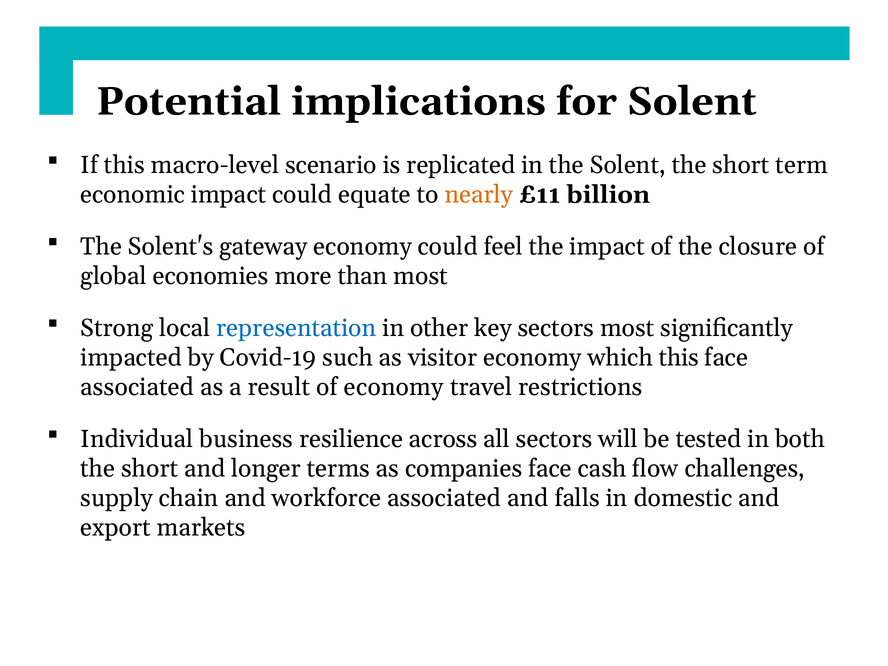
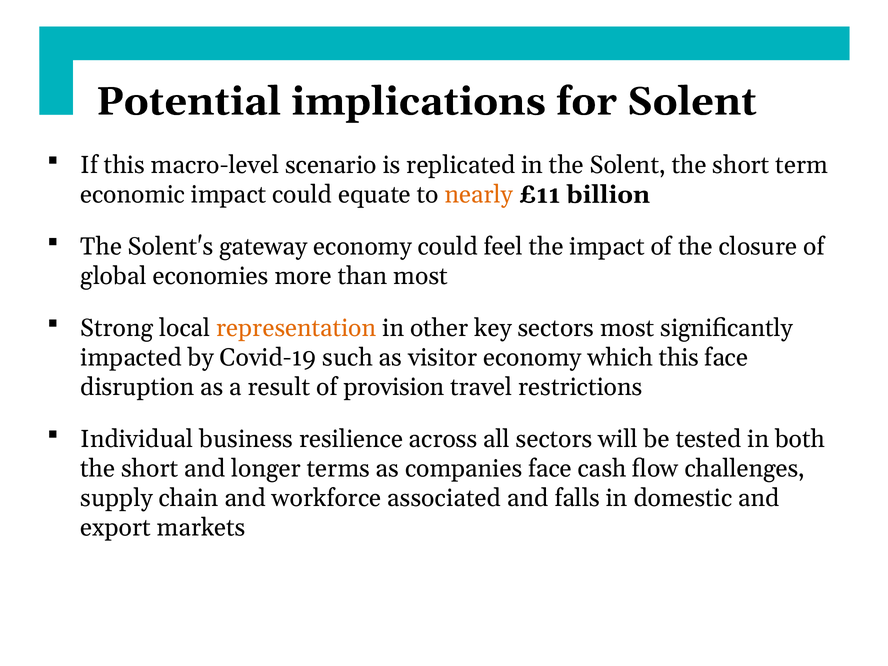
representation colour: blue -> orange (296, 328)
associated: associated -> disruption (137, 387)
of economy: economy -> provision (394, 387)
